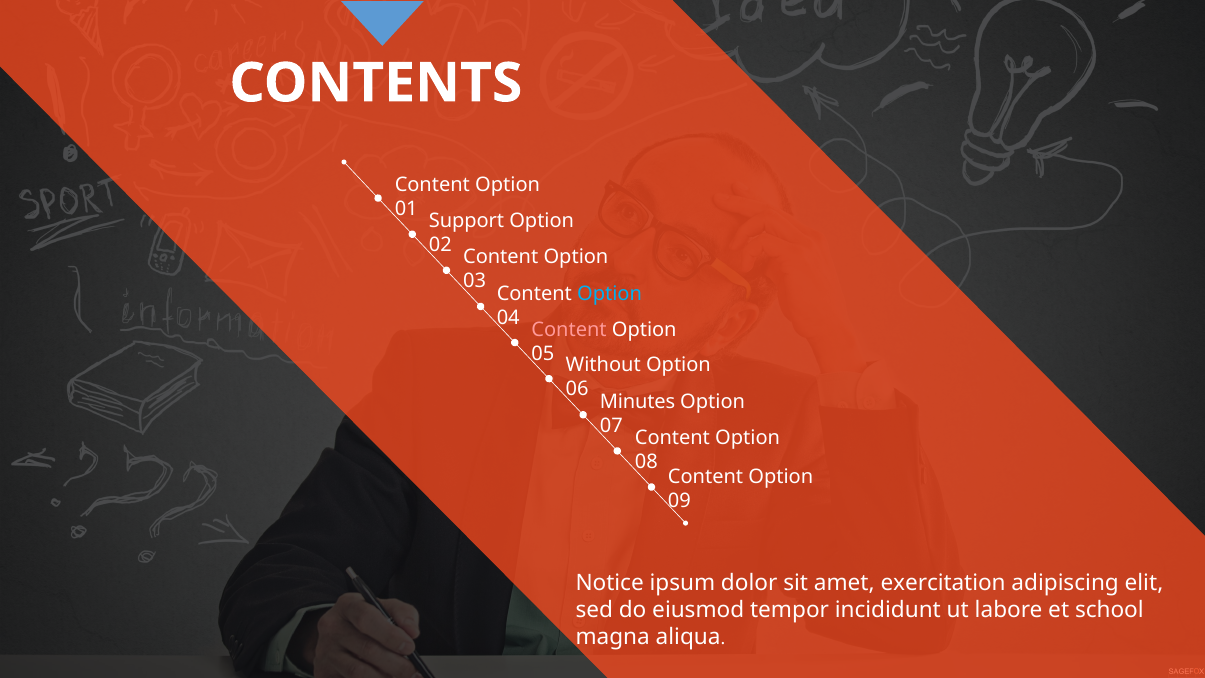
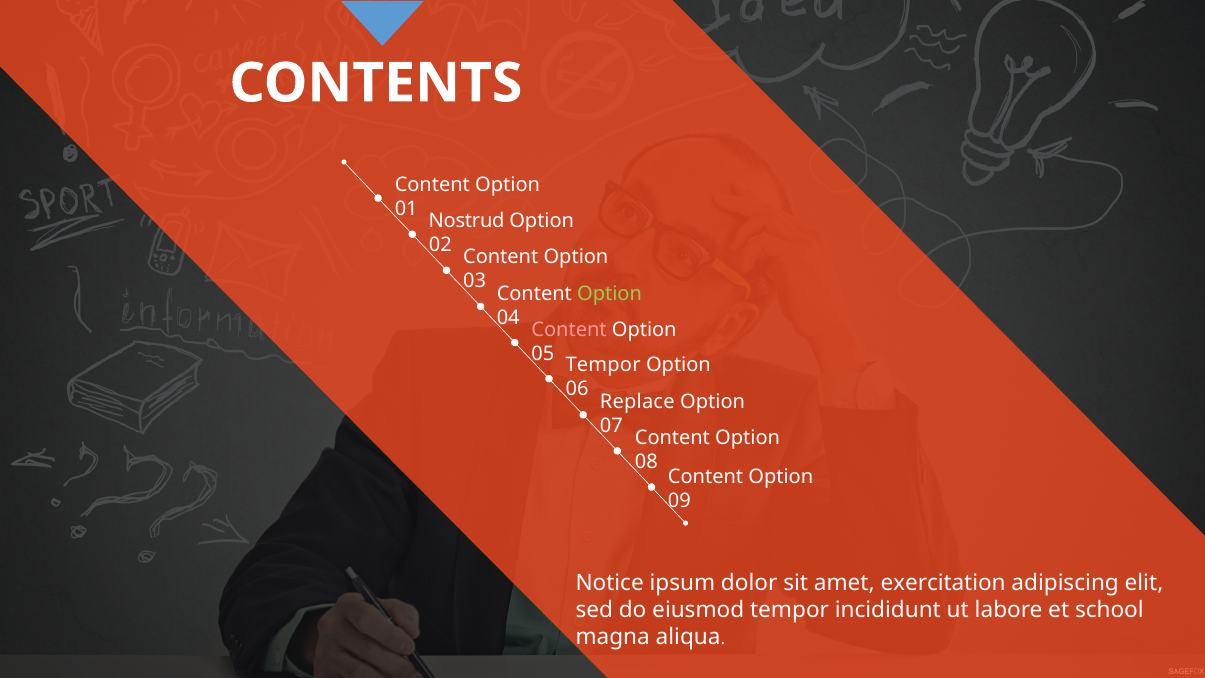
Support: Support -> Nostrud (467, 221)
Option colour: light blue -> light green (610, 294)
Without: Without -> Tempor (603, 365)
Minutes: Minutes -> Replace (637, 402)
